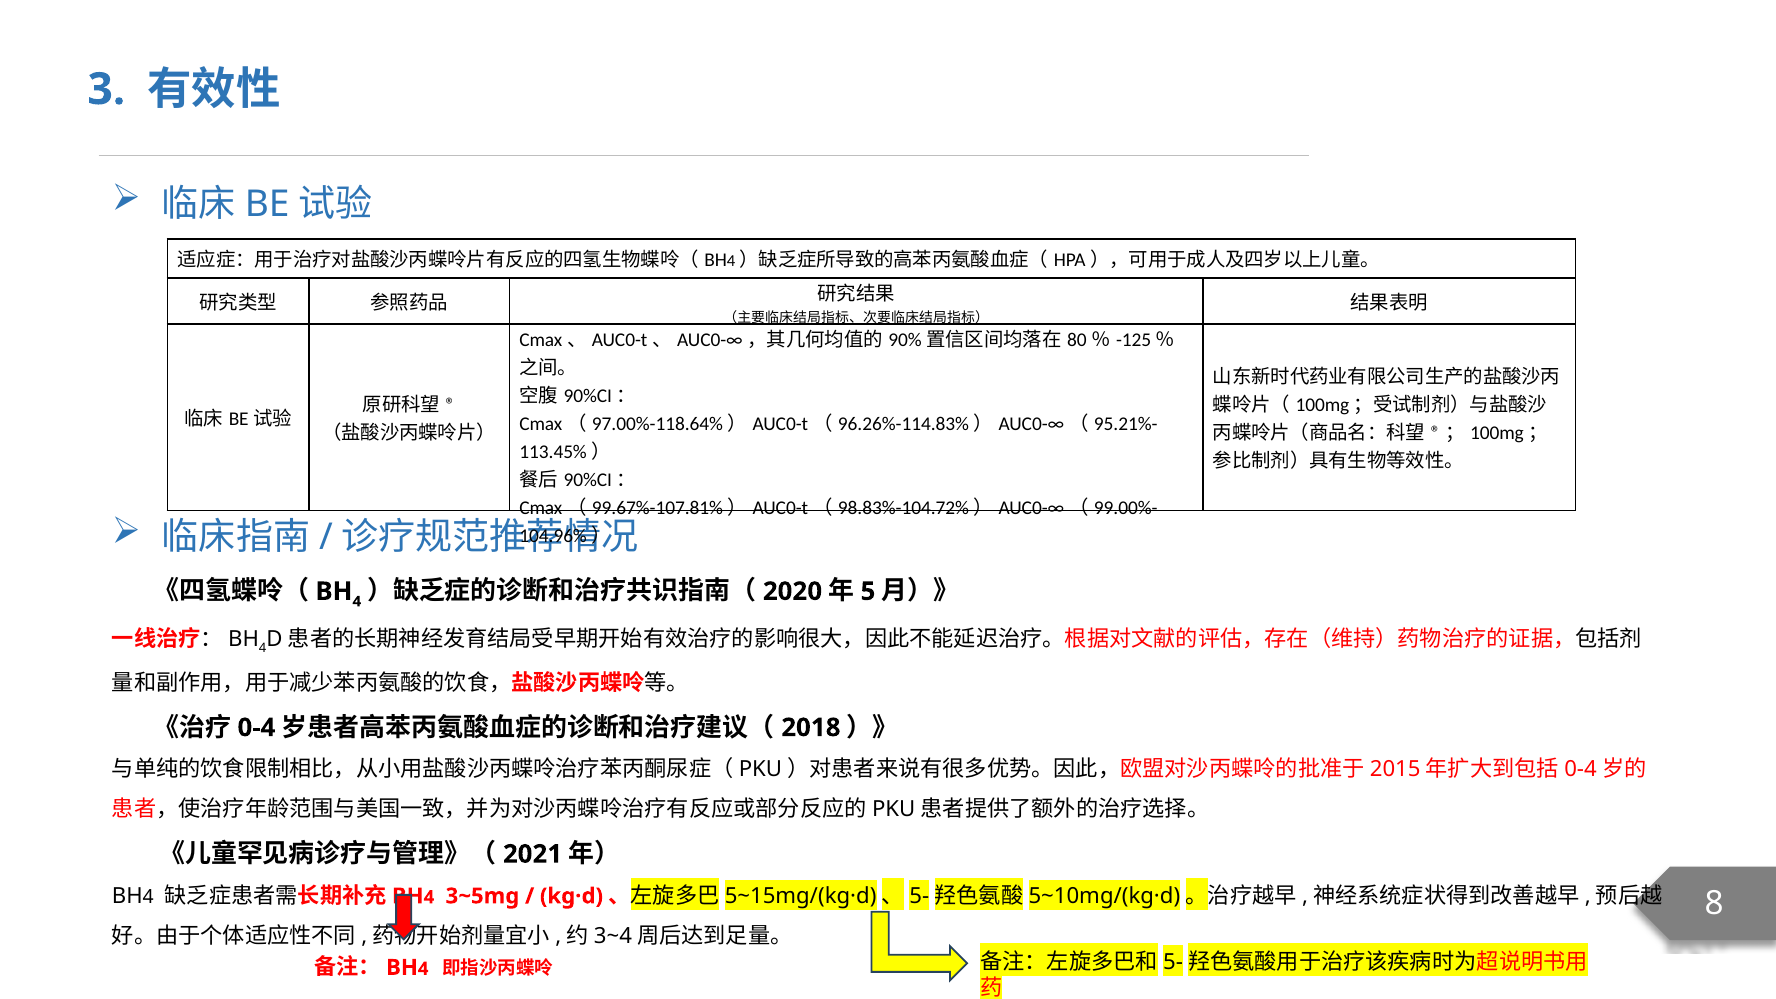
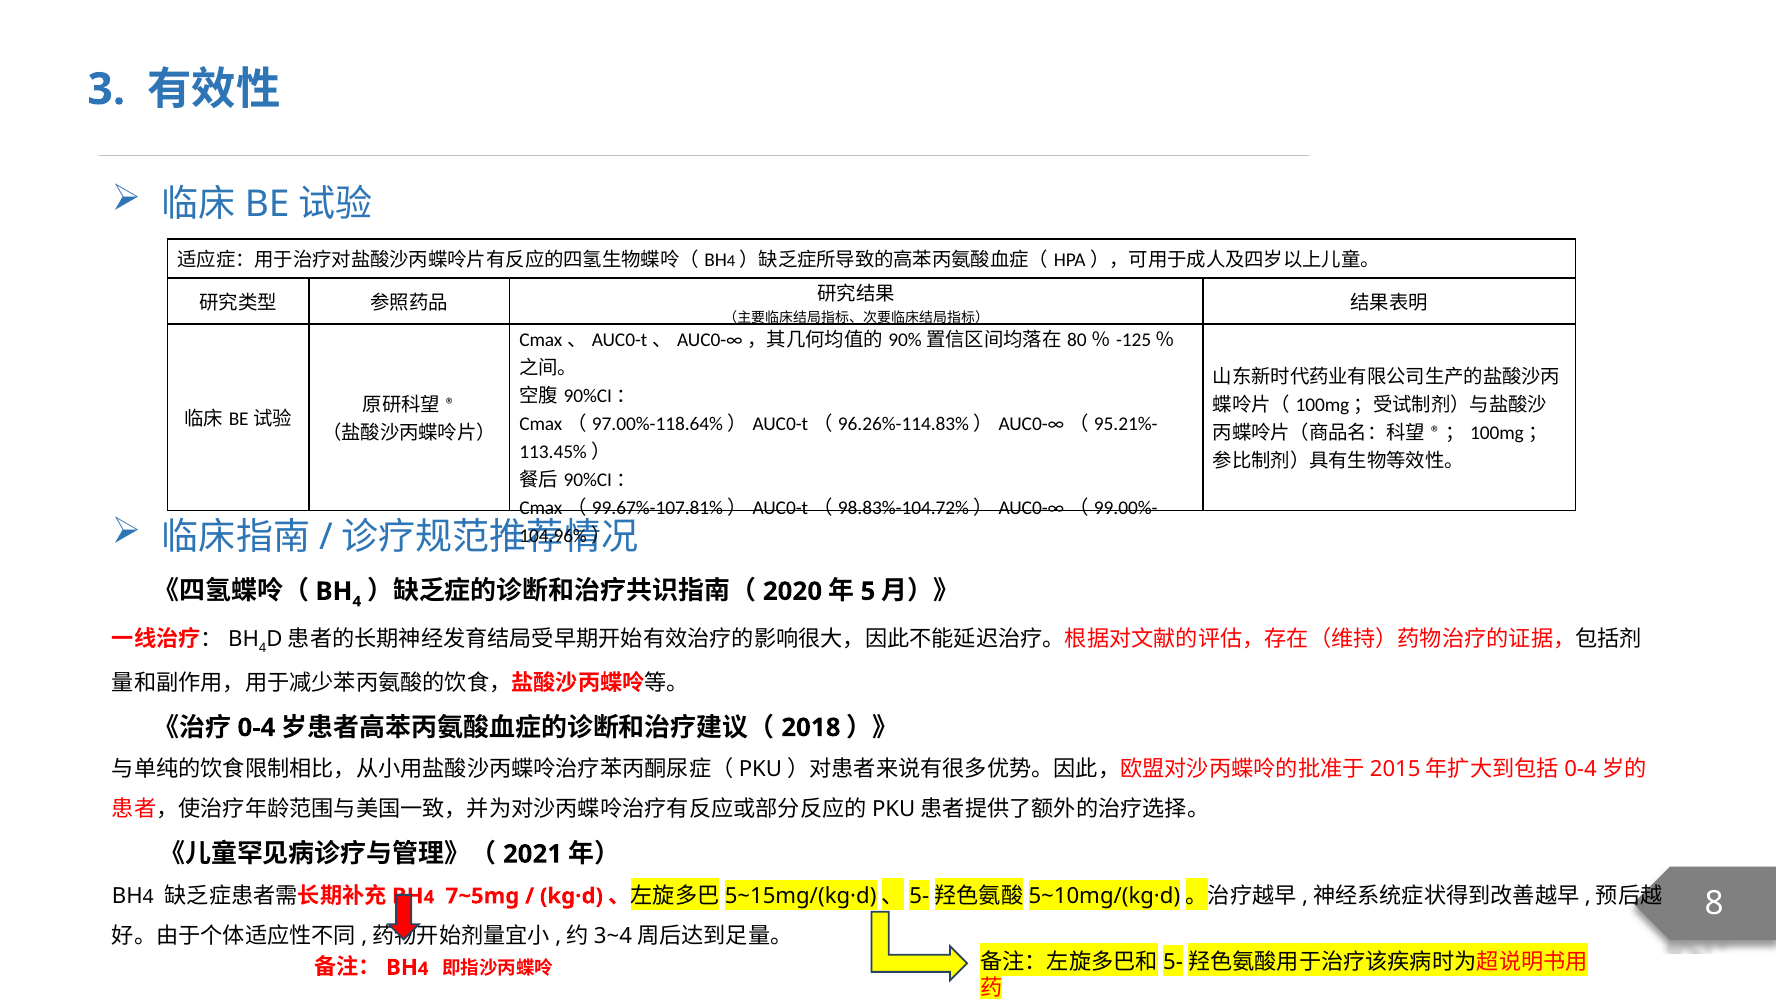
3~5mg: 3~5mg -> 7~5mg (482, 896)
